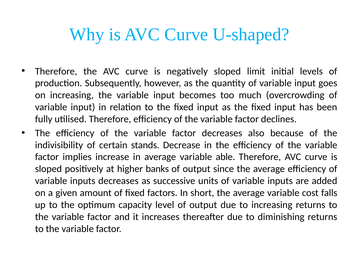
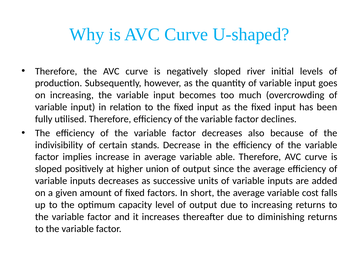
limit: limit -> river (256, 71)
banks: banks -> union (157, 169)
